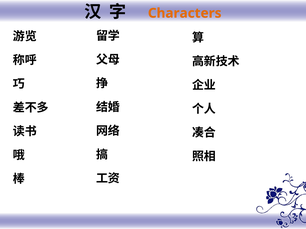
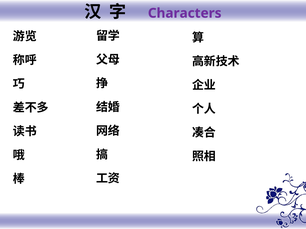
Characters colour: orange -> purple (185, 13)
